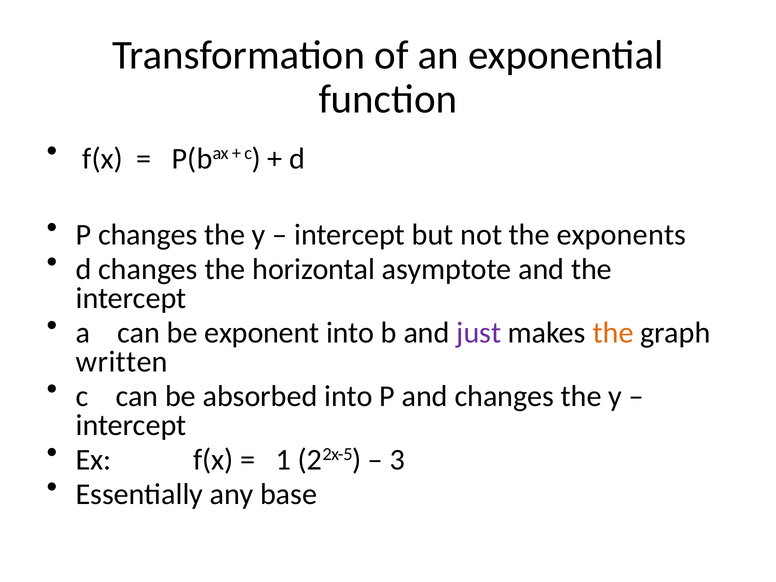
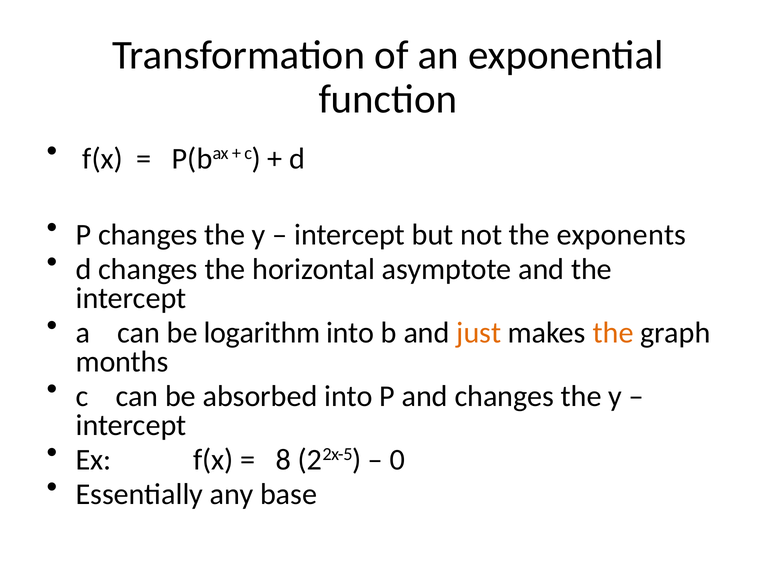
exponent: exponent -> logarithm (262, 333)
just colour: purple -> orange (479, 333)
written: written -> months (122, 362)
1: 1 -> 8 (283, 460)
3: 3 -> 0 (397, 460)
